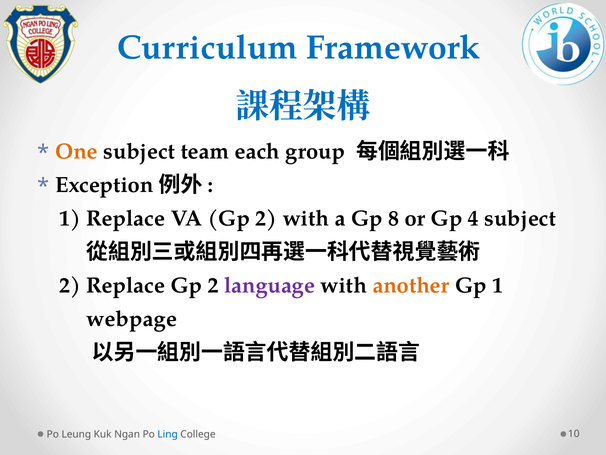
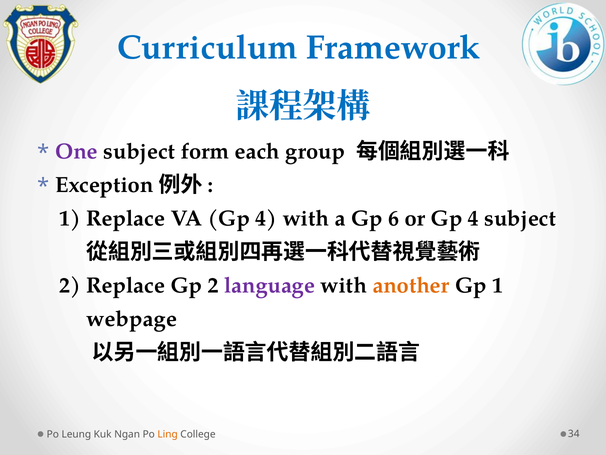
One colour: orange -> purple (77, 152)
team: team -> form (205, 152)
VA Gp 2: 2 -> 4 (266, 219)
8: 8 -> 6 (394, 219)
Ling colour: blue -> orange (168, 434)
10: 10 -> 34 (574, 433)
